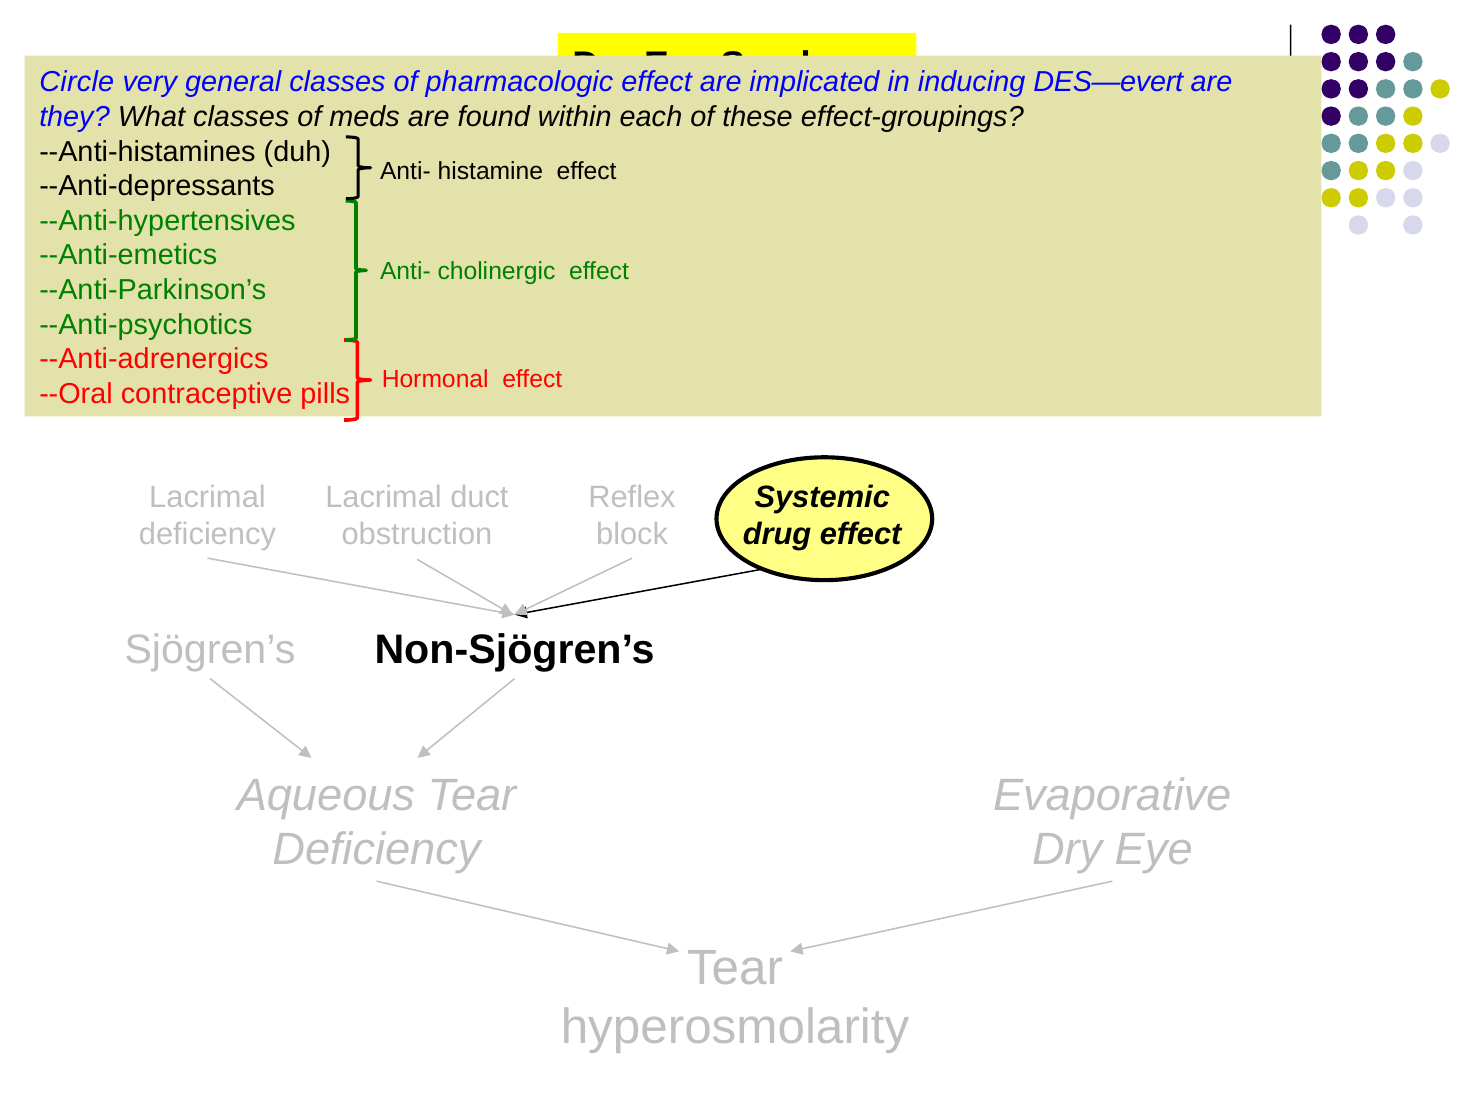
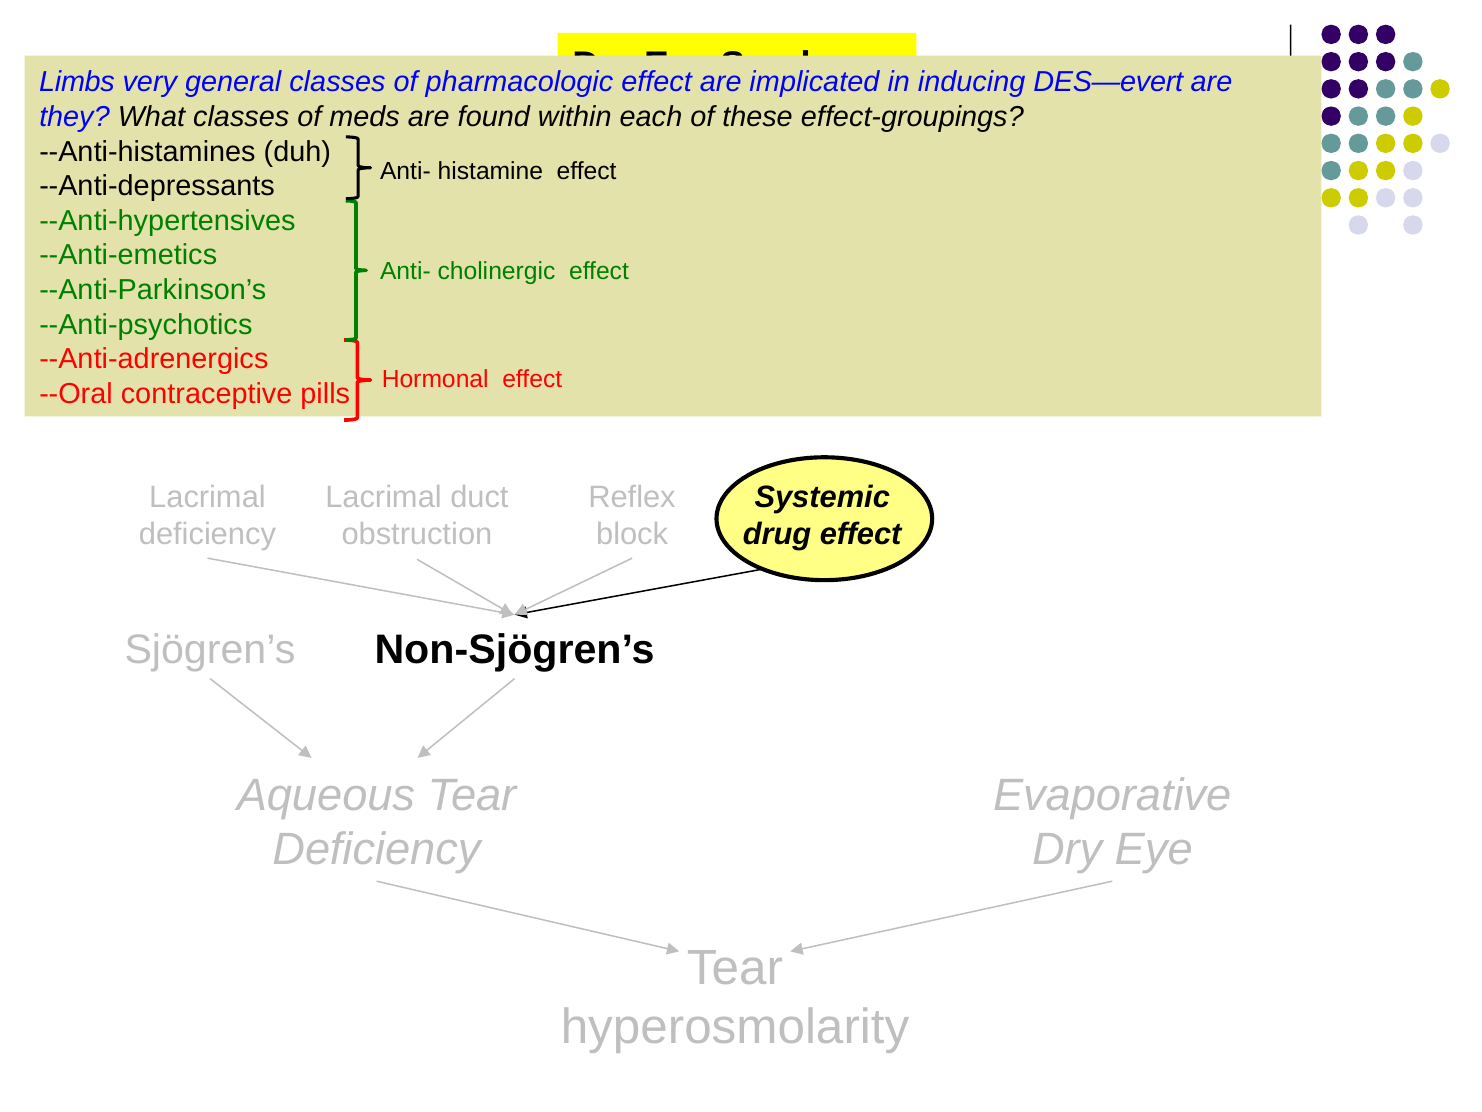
Circle: Circle -> Limbs (77, 82)
